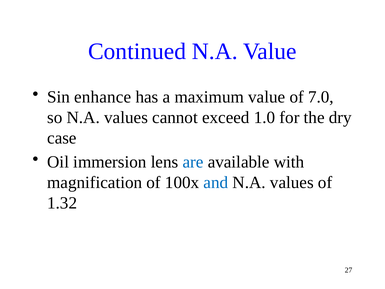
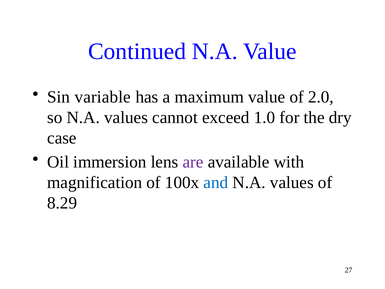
enhance: enhance -> variable (103, 97)
7.0: 7.0 -> 2.0 (321, 97)
are colour: blue -> purple (193, 162)
1.32: 1.32 -> 8.29 (62, 203)
